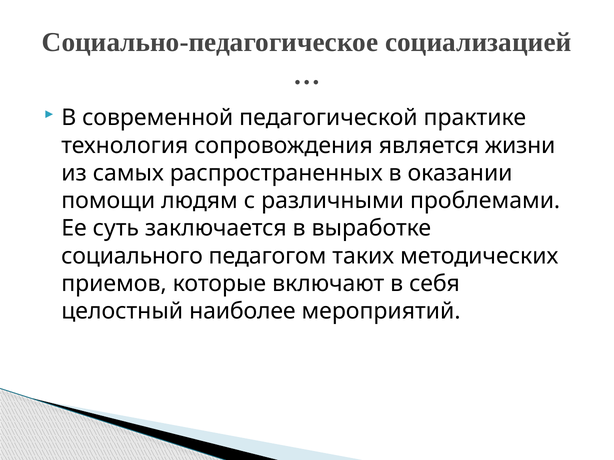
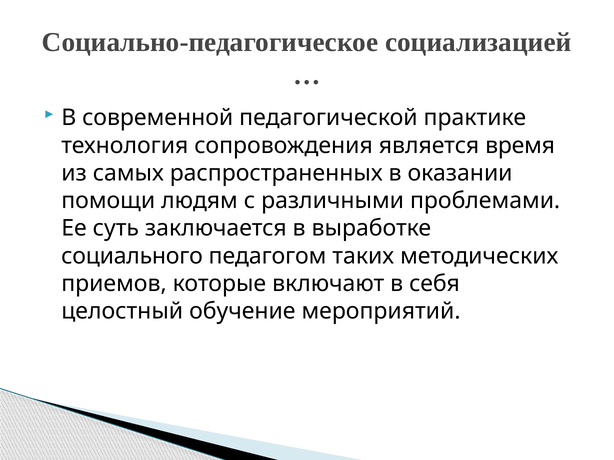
жизни: жизни -> время (520, 146)
наиболее: наиболее -> обучение (242, 312)
